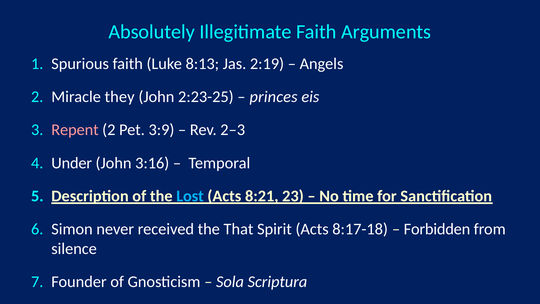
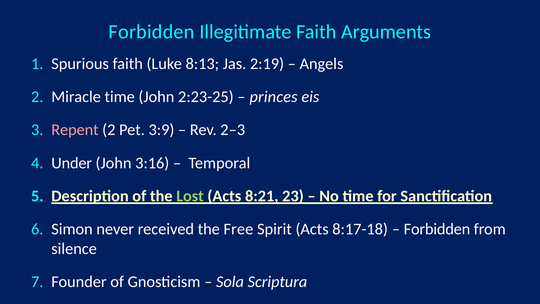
Absolutely: Absolutely -> Forbidden (152, 32)
Miracle they: they -> time (120, 97)
Lost colour: light blue -> light green (190, 196)
That: That -> Free (238, 229)
